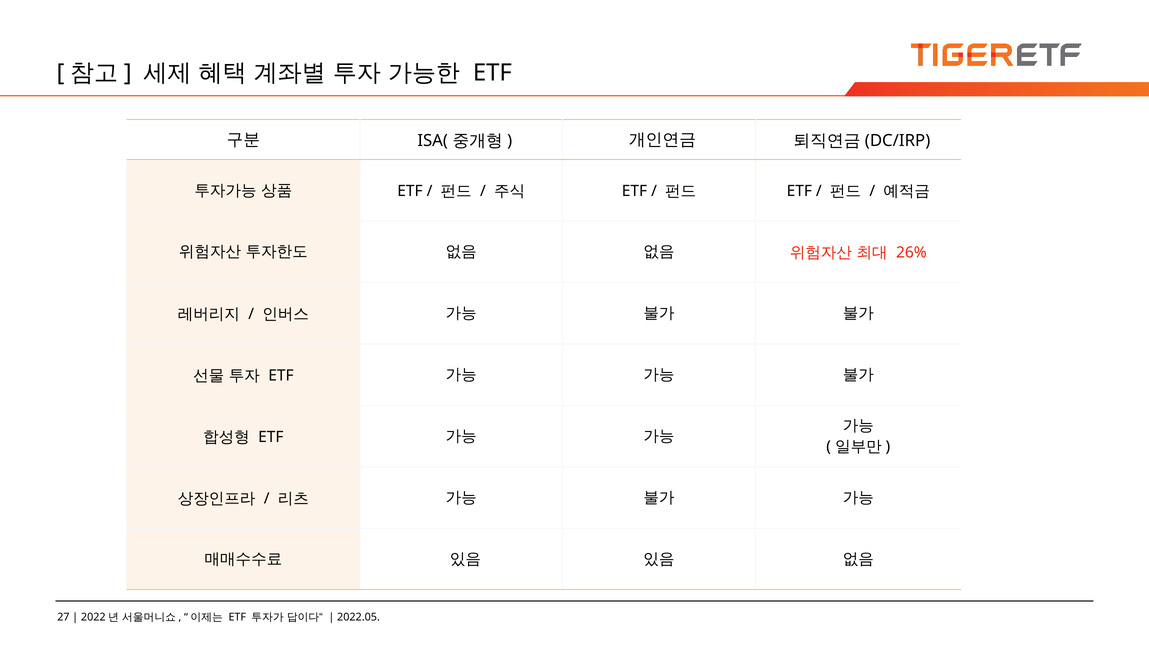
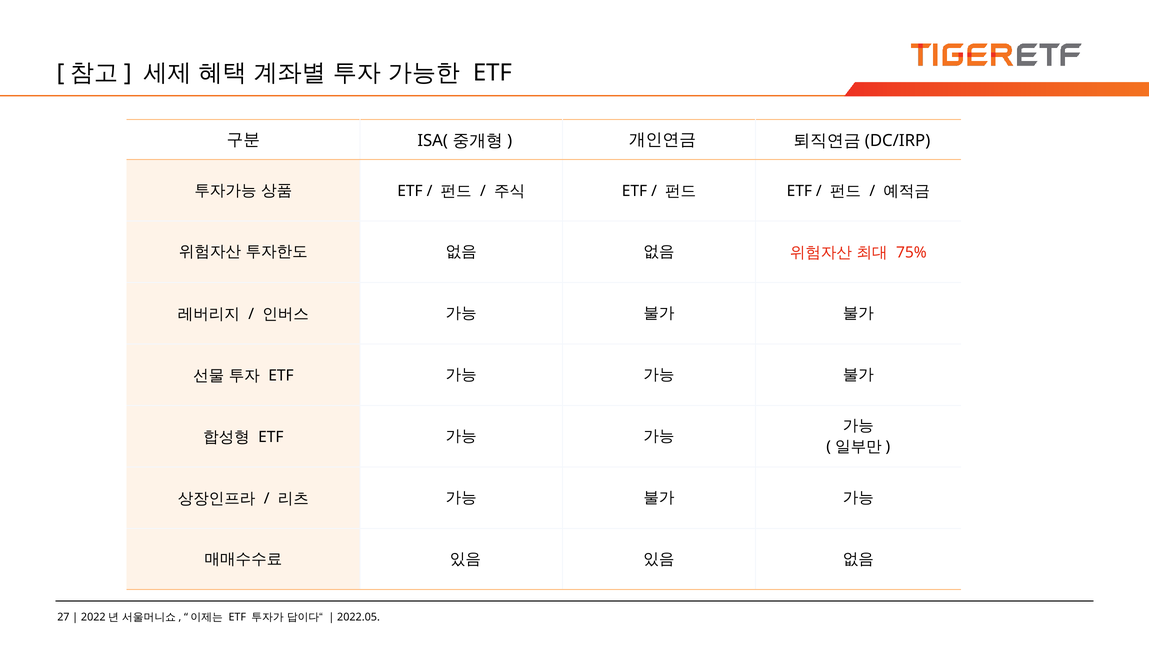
26%: 26% -> 75% (911, 253)
